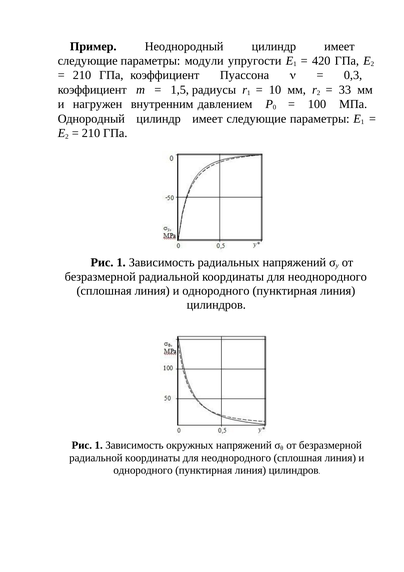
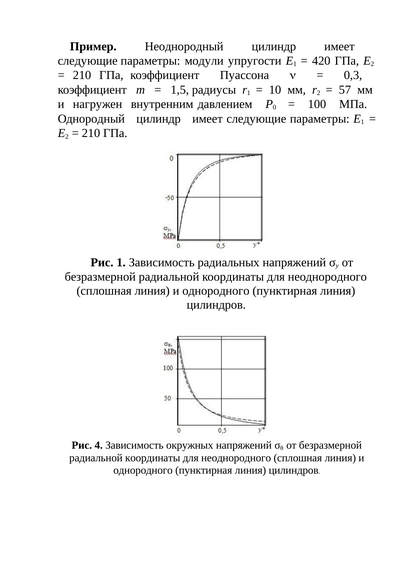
33: 33 -> 57 (345, 90)
1: 1 -> 4 (99, 445)
